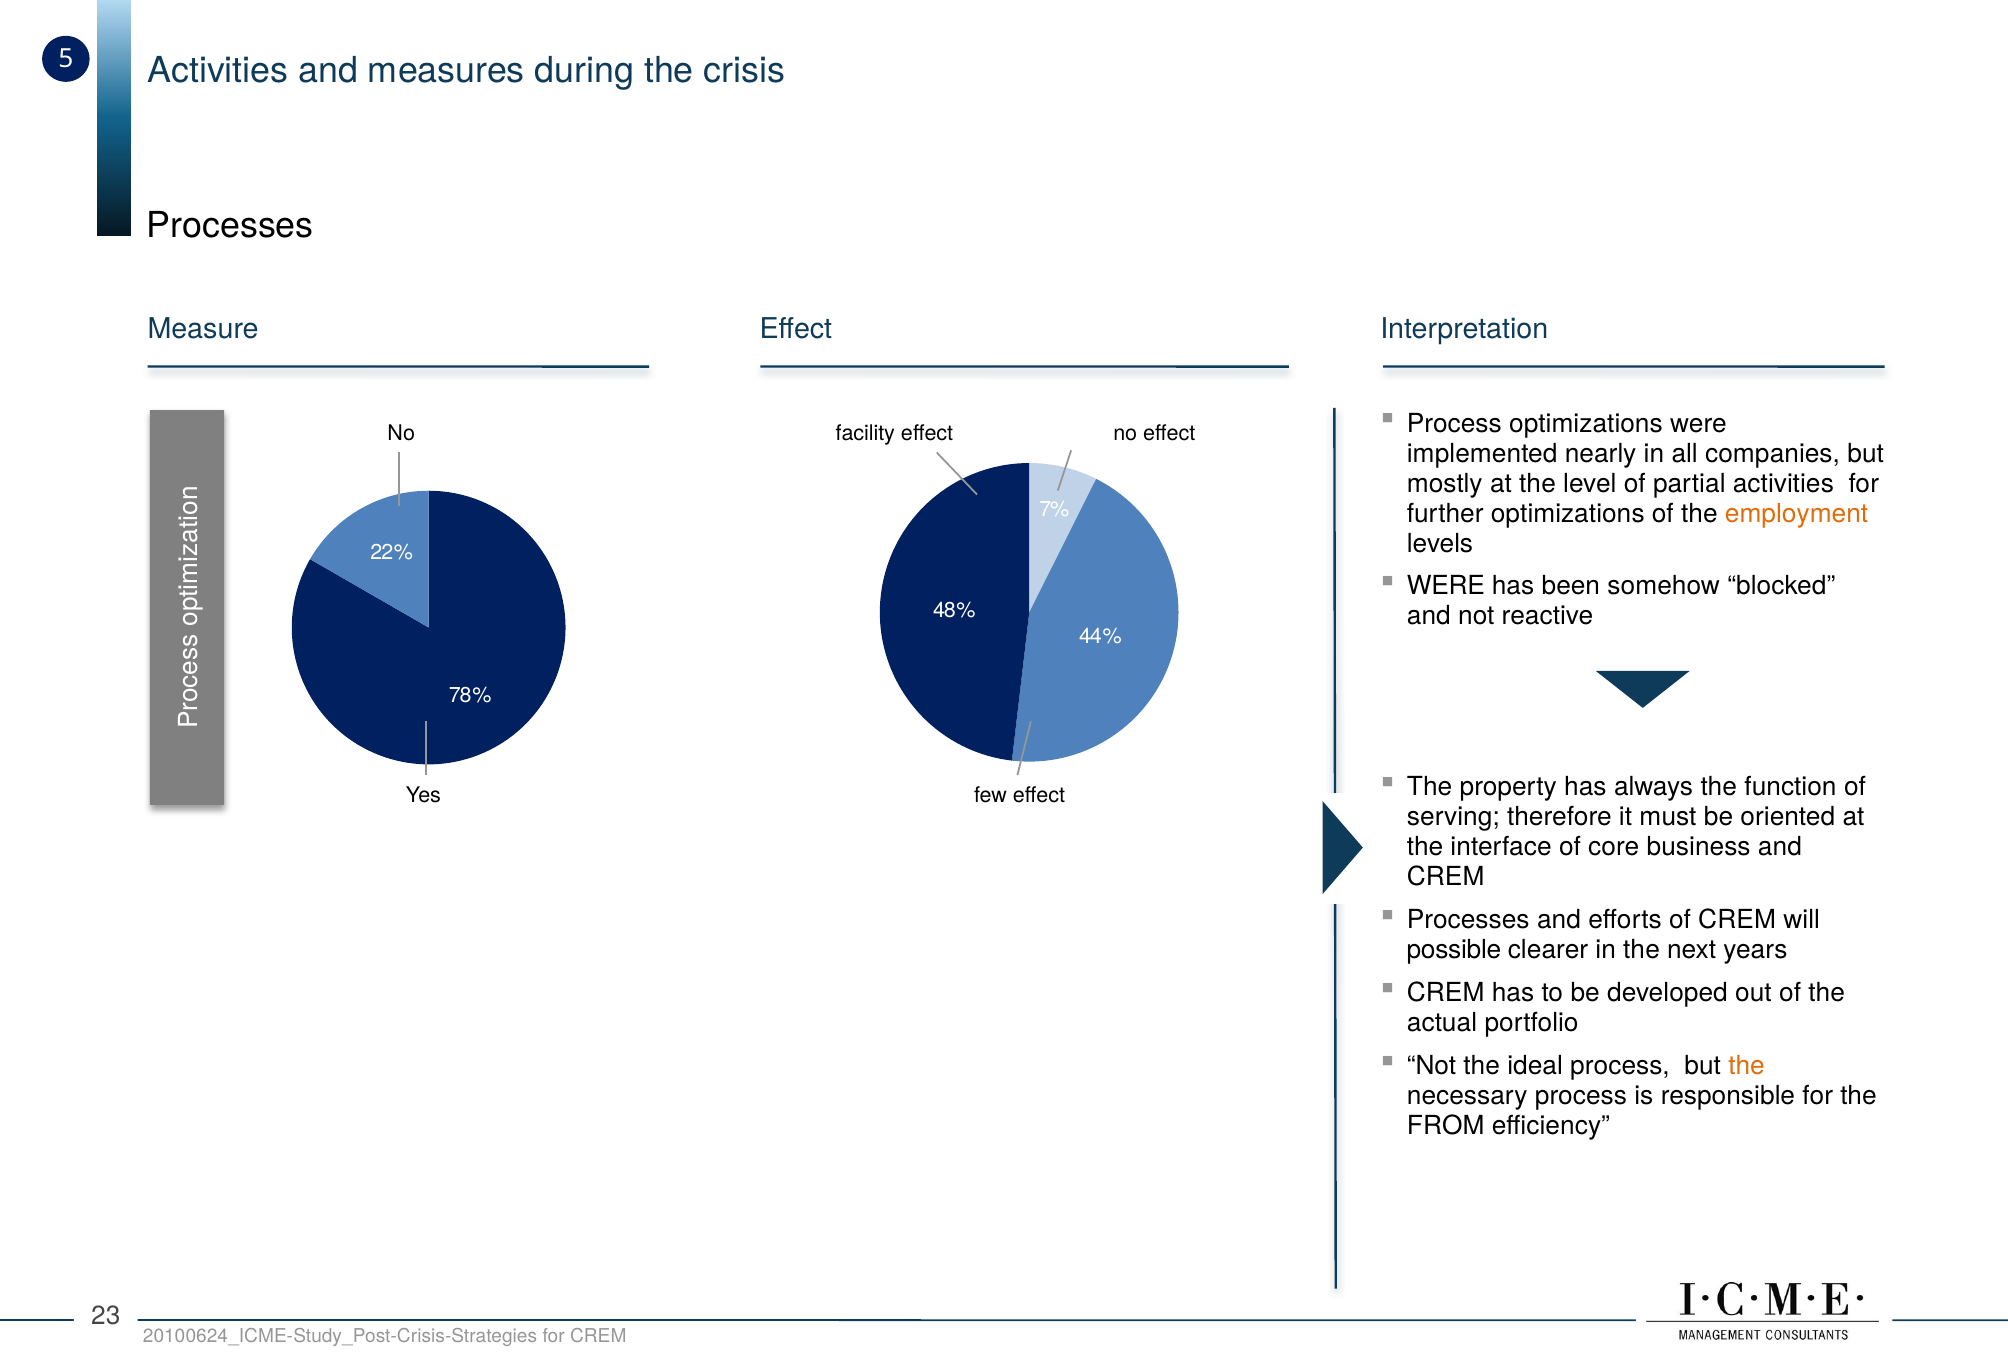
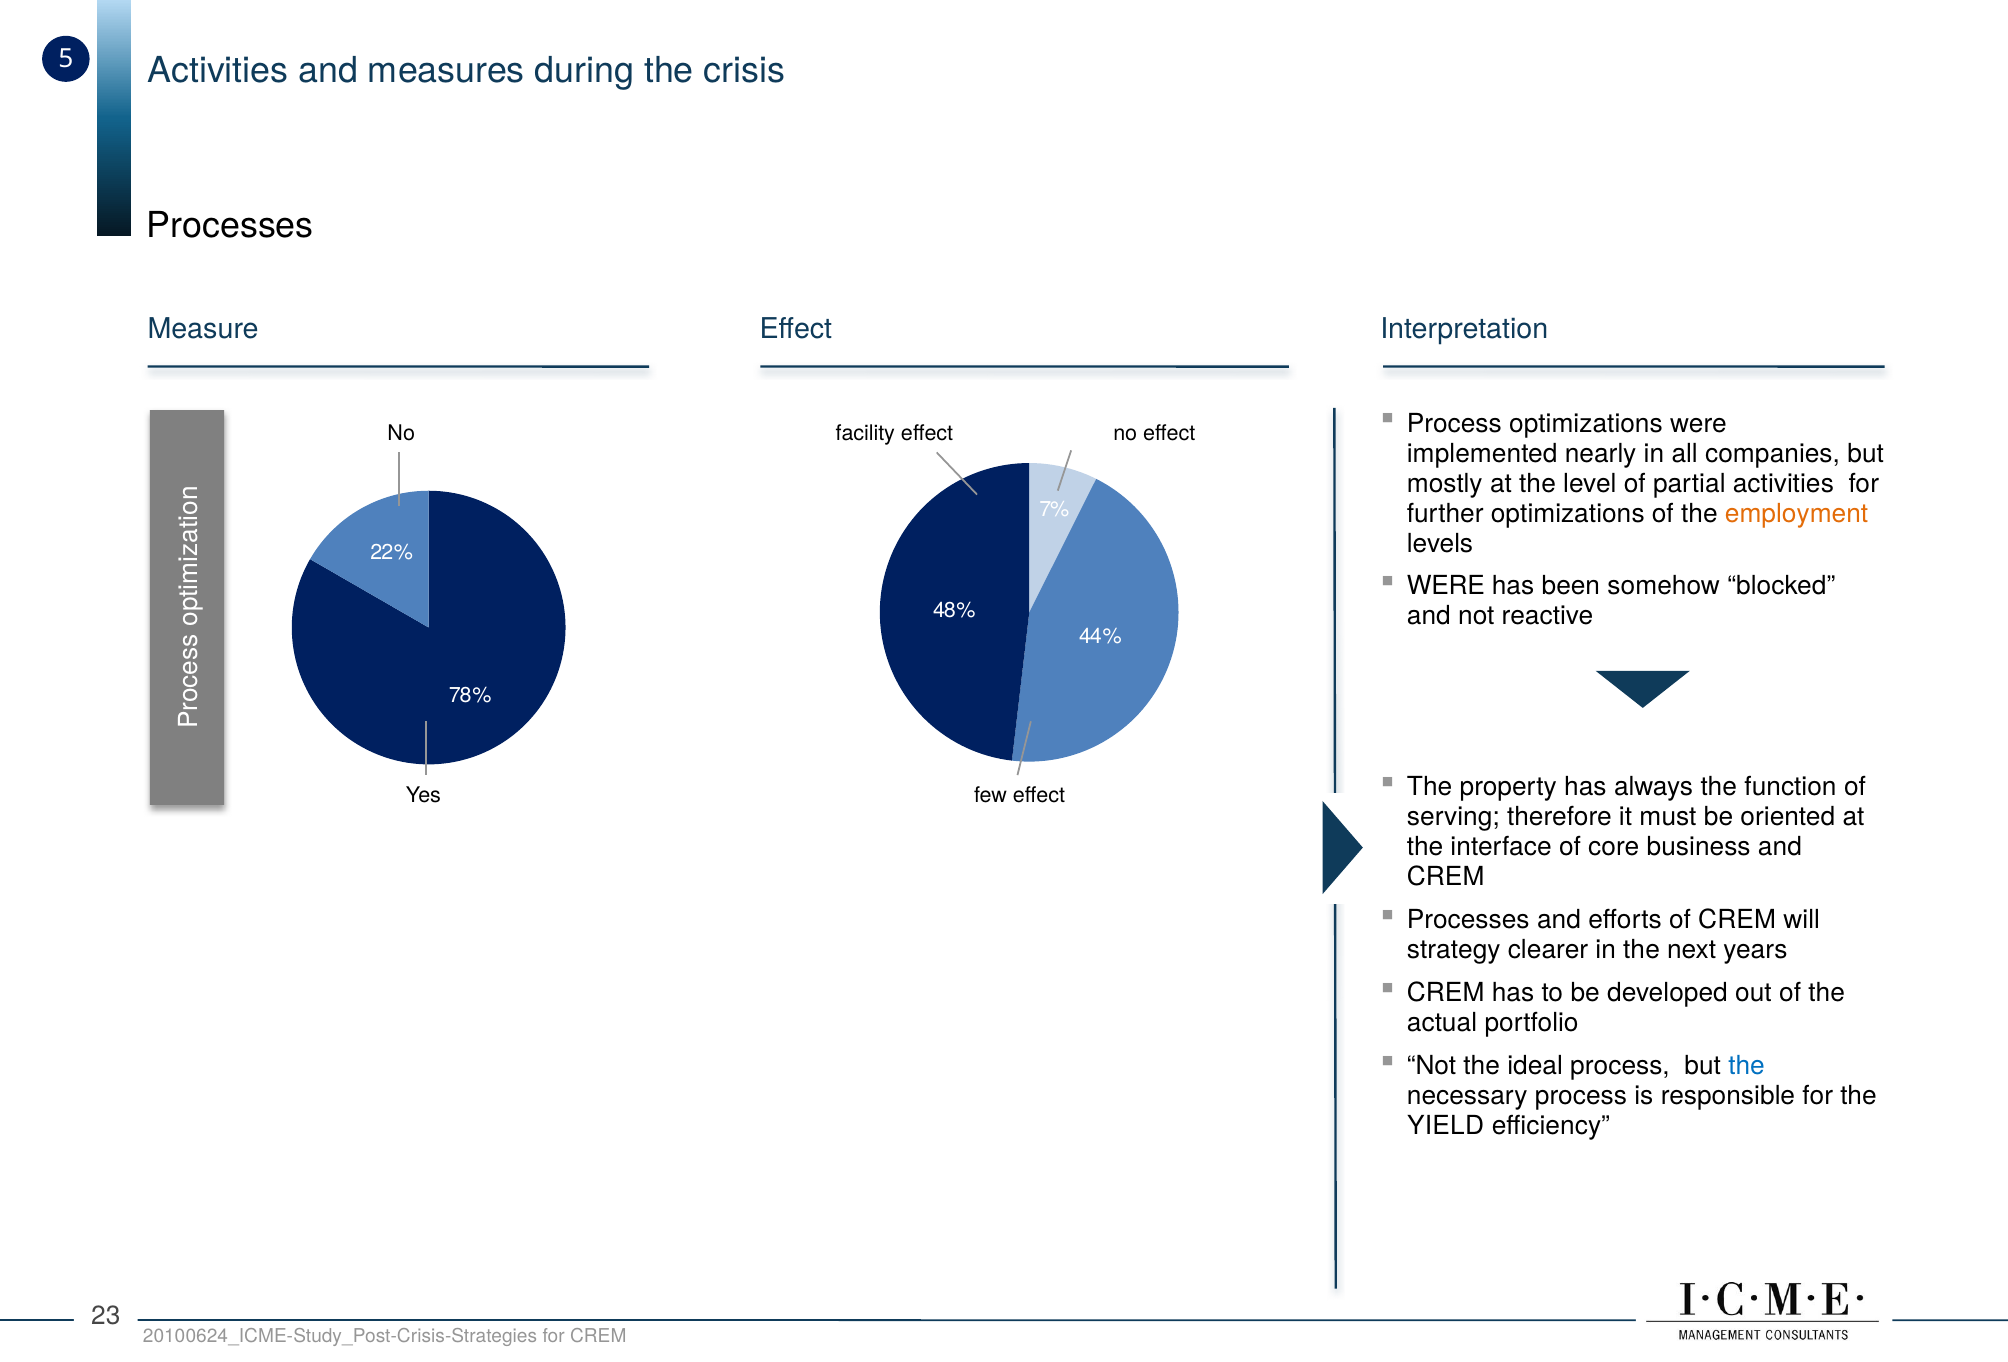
possible: possible -> strategy (1454, 950)
the colour: orange -> blue (1747, 1066)
FROM: FROM -> YIELD (1446, 1126)
